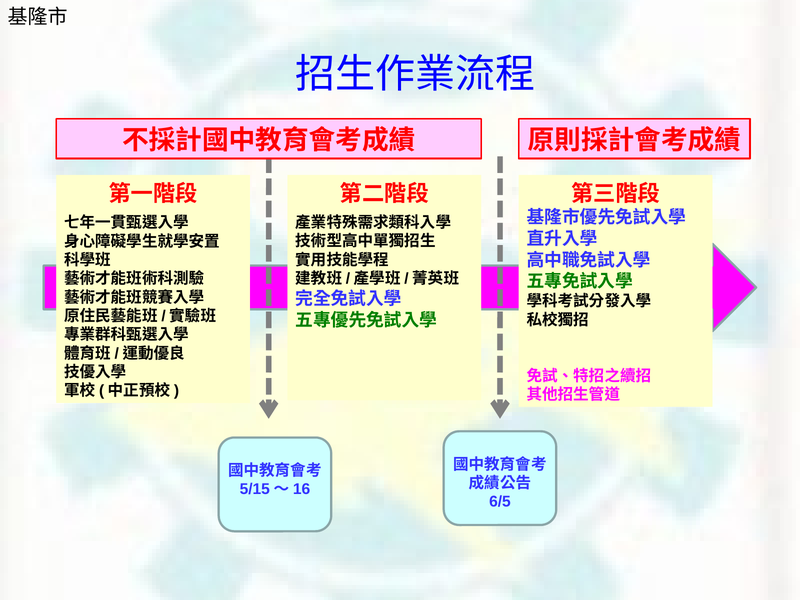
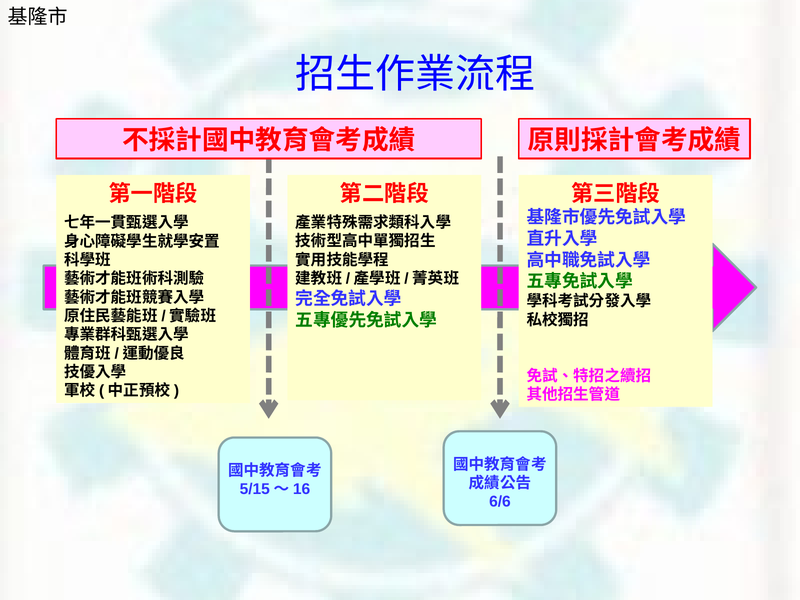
6/5: 6/5 -> 6/6 (500, 502)
